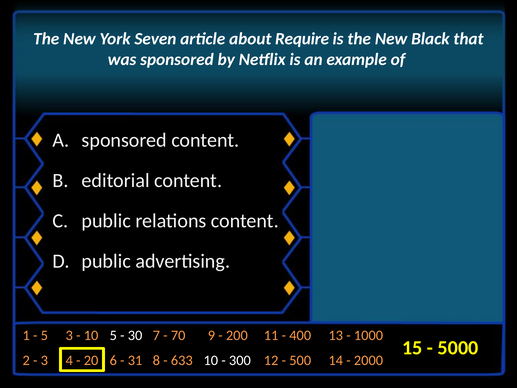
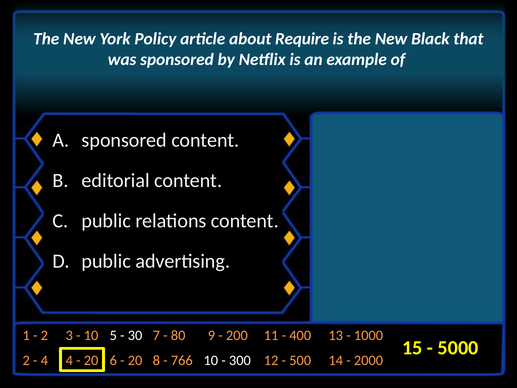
Seven: Seven -> Policy (155, 39)
5: 5 -> 2 (44, 335)
70: 70 -> 80 (178, 335)
3: 3 -> 4 (44, 360)
31: 31 -> 20 (135, 360)
633: 633 -> 766 (182, 360)
